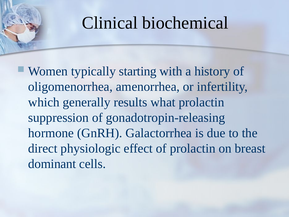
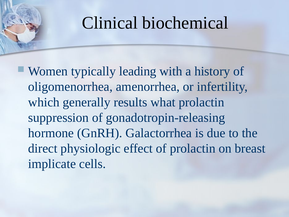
starting: starting -> leading (138, 71)
dominant: dominant -> implicate (52, 164)
